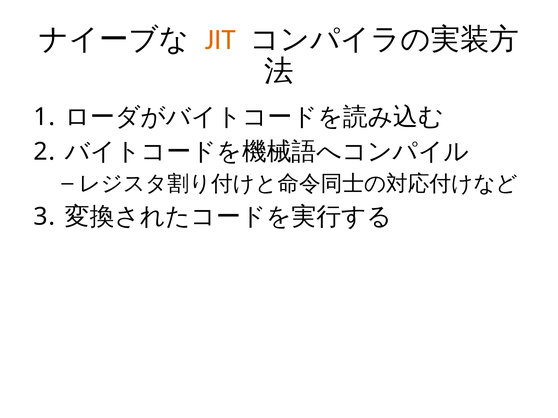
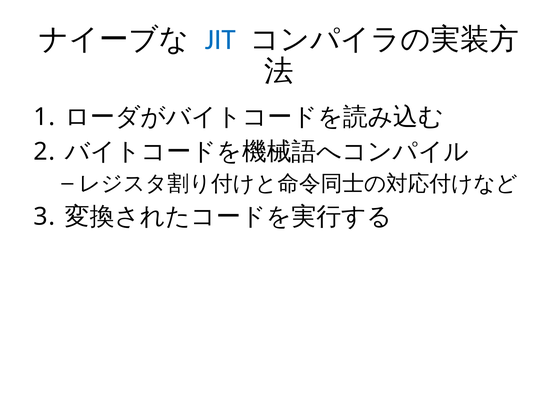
JIT colour: orange -> blue (220, 40)
